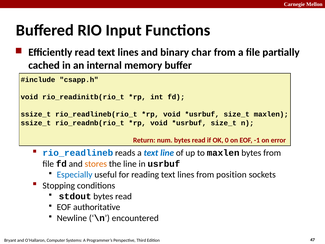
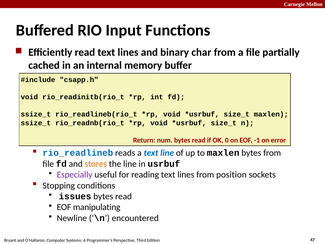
Especially colour: blue -> purple (75, 175)
stdout: stdout -> issues (75, 196)
authoritative: authoritative -> manipulating (97, 207)
